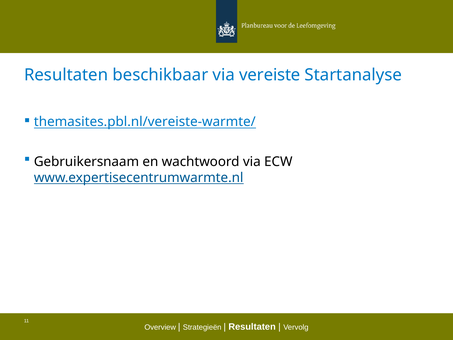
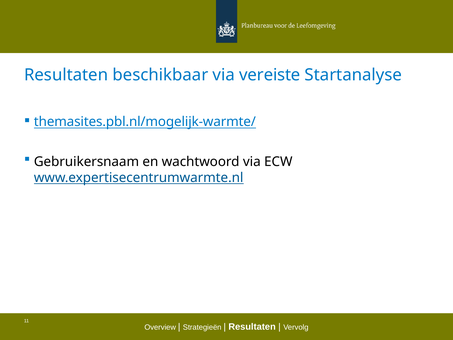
themasites.pbl.nl/vereiste-warmte/: themasites.pbl.nl/vereiste-warmte/ -> themasites.pbl.nl/mogelijk-warmte/ (145, 122)
